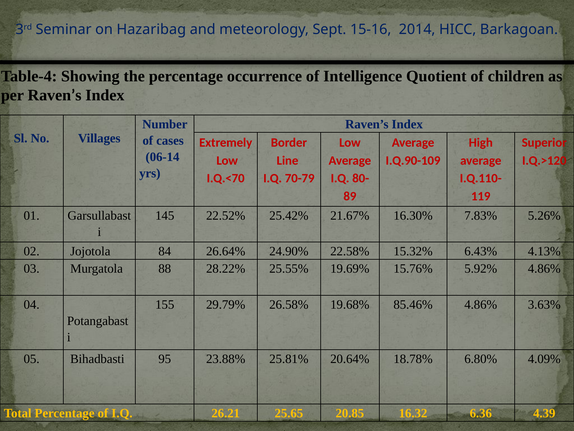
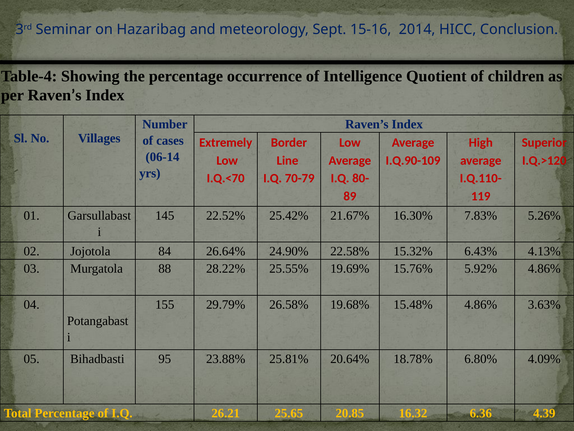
Barkagoan: Barkagoan -> Conclusion (519, 29)
85.46%: 85.46% -> 15.48% (413, 304)
